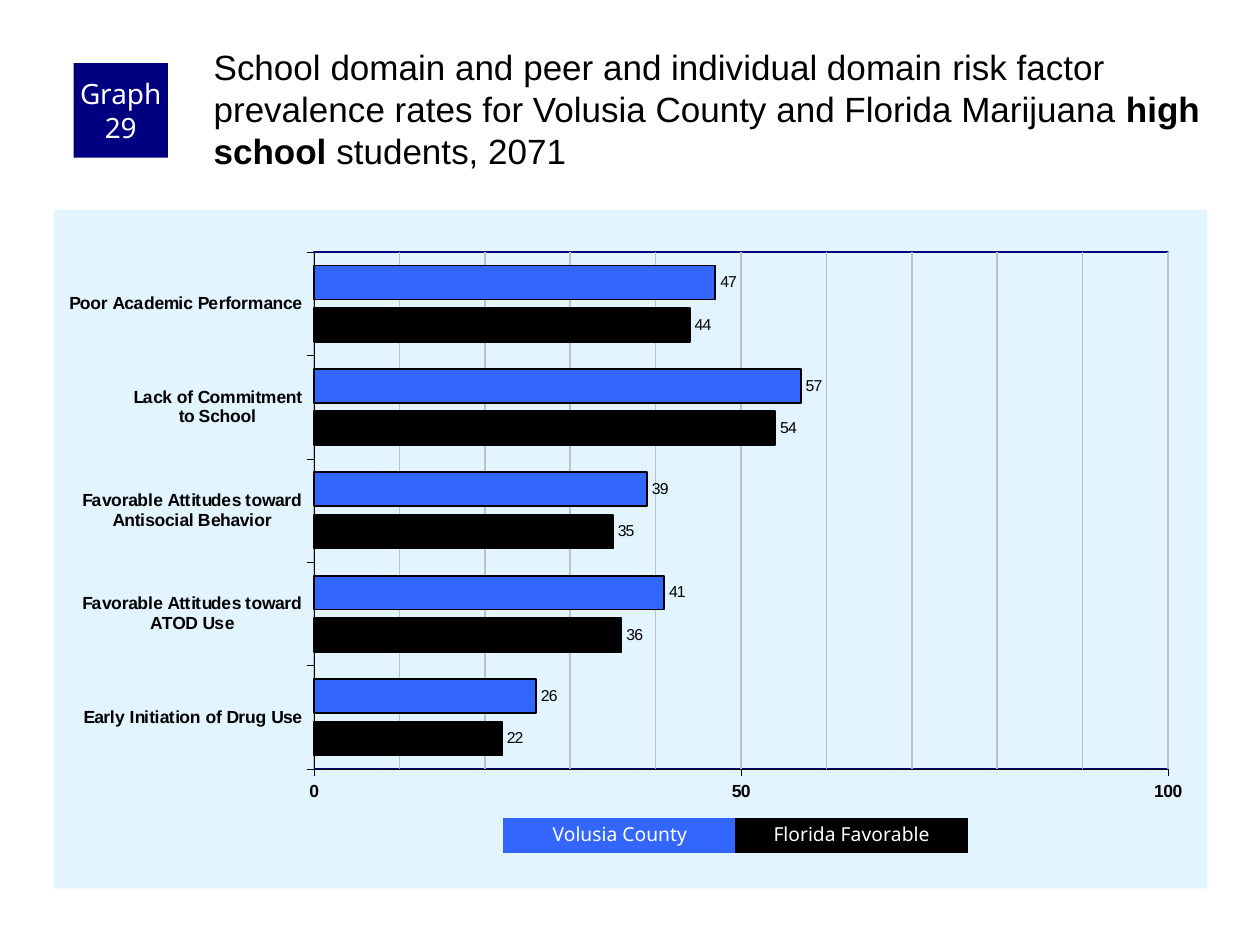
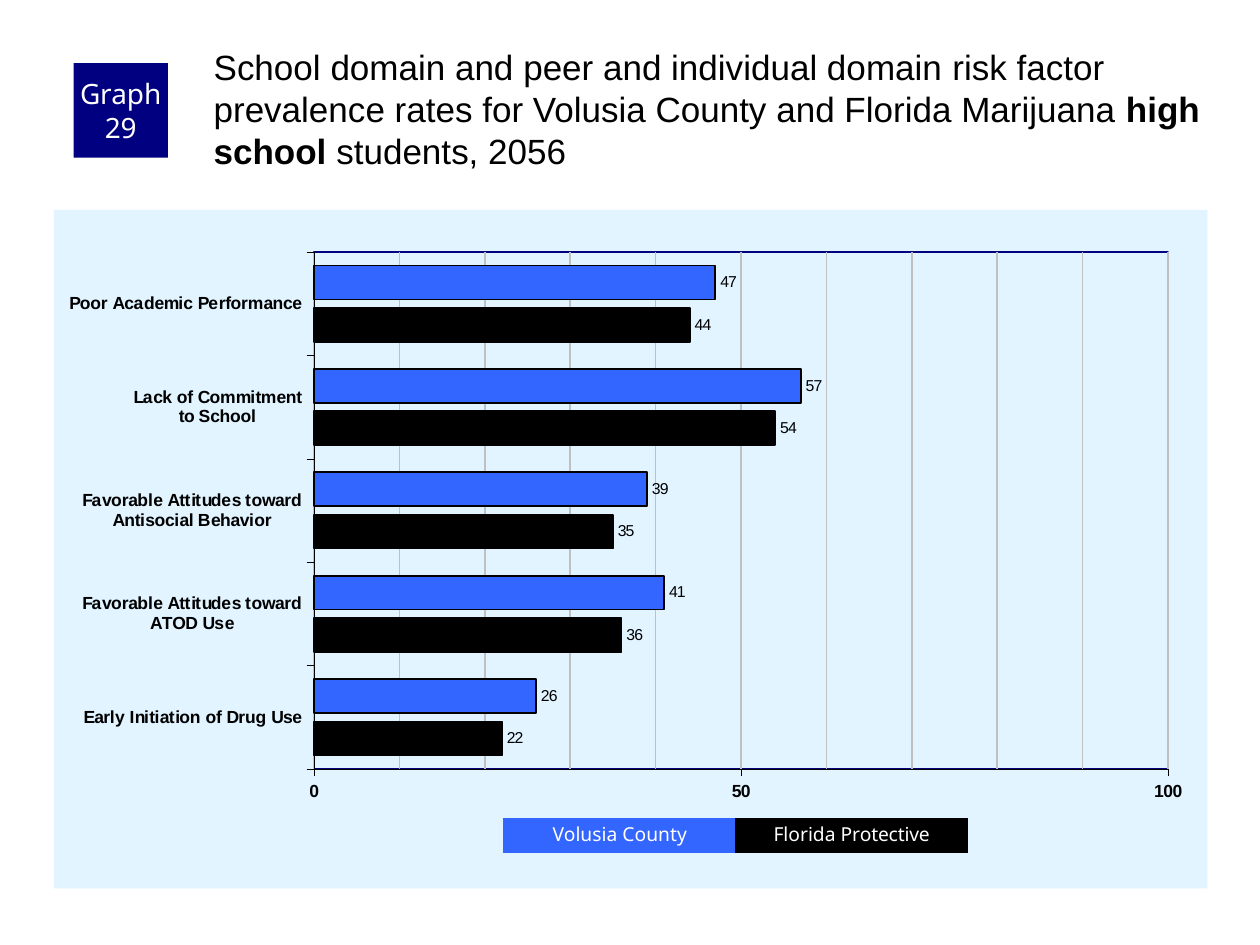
2071: 2071 -> 2056 (527, 153)
Florida Favorable: Favorable -> Protective (885, 836)
